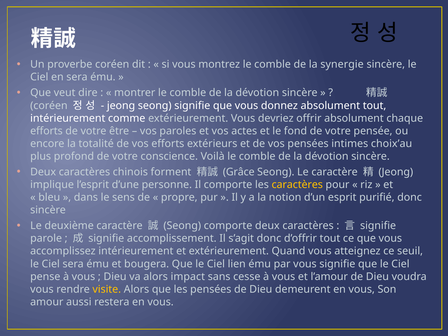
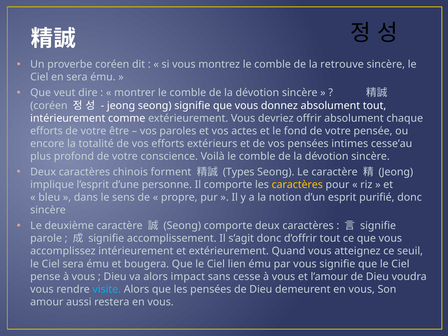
synergie: synergie -> retrouve (342, 64)
choix’au: choix’au -> cesse’au (392, 144)
Grâce: Grâce -> Types (239, 172)
visite colour: yellow -> light blue (107, 289)
